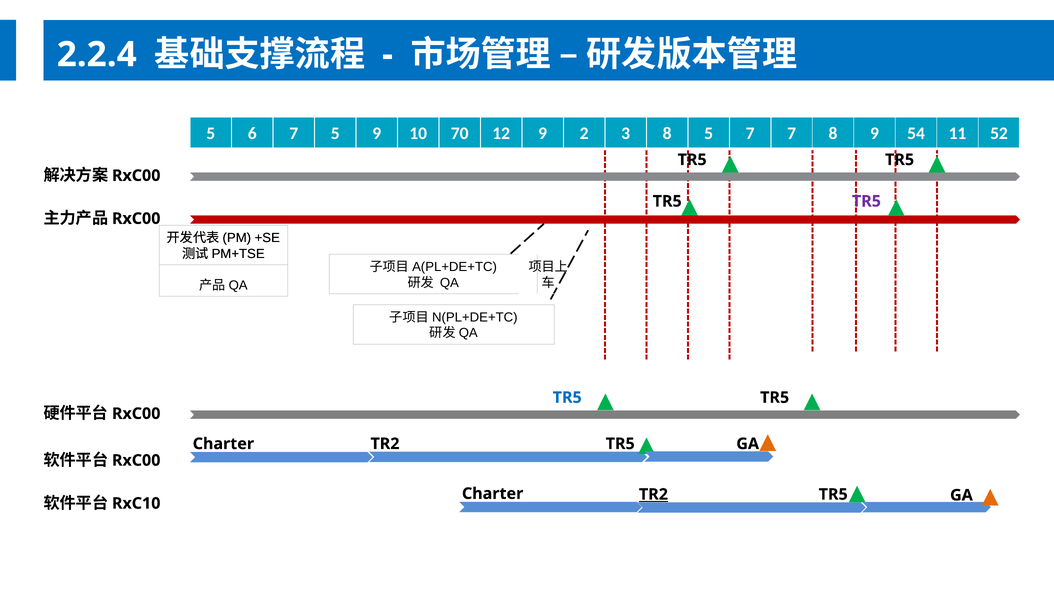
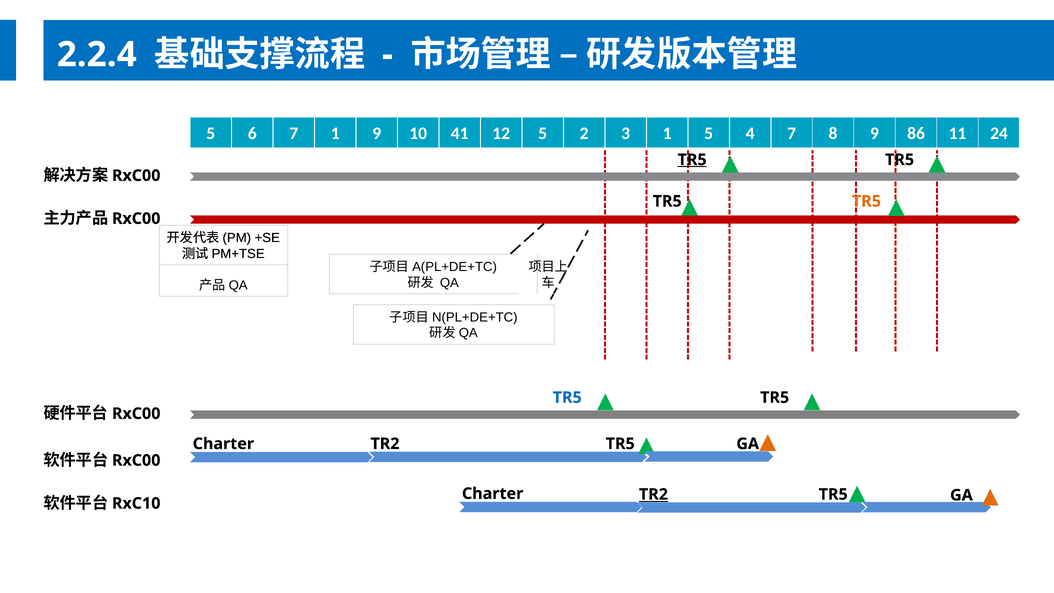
7 5: 5 -> 1 (335, 133)
70: 70 -> 41 (460, 133)
12 9: 9 -> 5 (543, 133)
3 8: 8 -> 1 (667, 133)
5 7: 7 -> 4 (750, 133)
54: 54 -> 86 (916, 133)
52: 52 -> 24 (999, 133)
TR5 underline: none -> present (692, 160)
TR5 colour: purple -> orange (866, 201)
